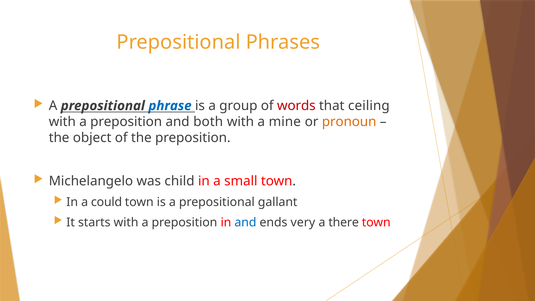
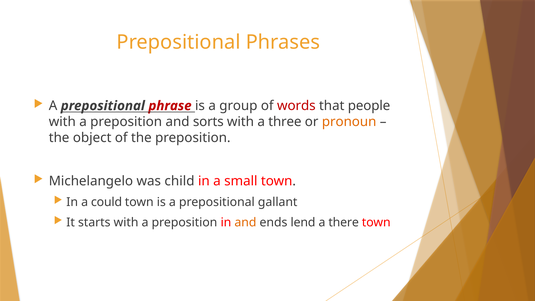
phrase colour: blue -> red (170, 106)
ceiling: ceiling -> people (369, 106)
both: both -> sorts (208, 122)
mine: mine -> three (285, 122)
and colour: blue -> orange (245, 222)
very: very -> lend (303, 222)
